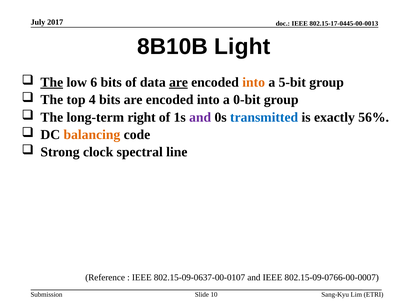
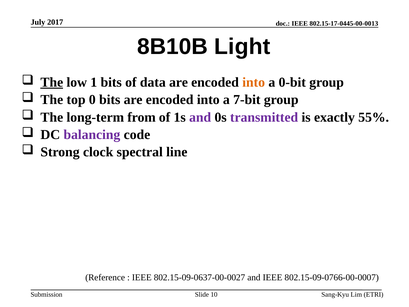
6: 6 -> 1 (94, 82)
are underline: present -> none (179, 82)
5-bit: 5-bit -> 0-bit (292, 82)
4: 4 -> 0 (92, 100)
0-bit: 0-bit -> 7-bit (247, 100)
right: right -> from (142, 117)
transmitted colour: blue -> purple (264, 117)
56%: 56% -> 55% (374, 117)
balancing colour: orange -> purple (92, 135)
802.15-09-0637-00-0107: 802.15-09-0637-00-0107 -> 802.15-09-0637-00-0027 (199, 277)
